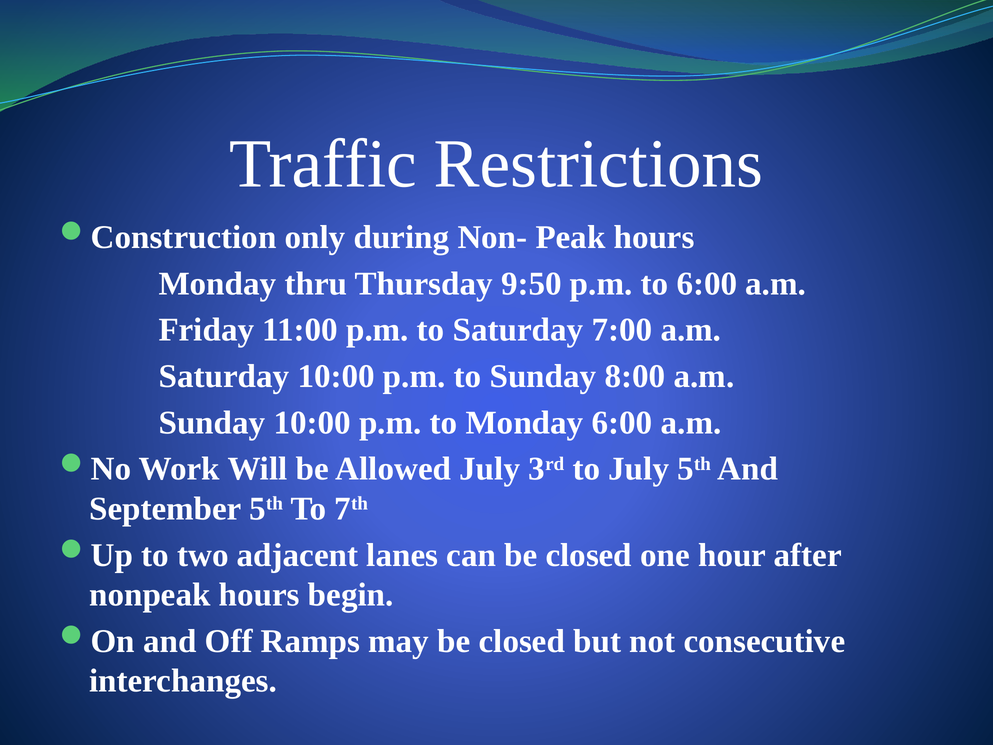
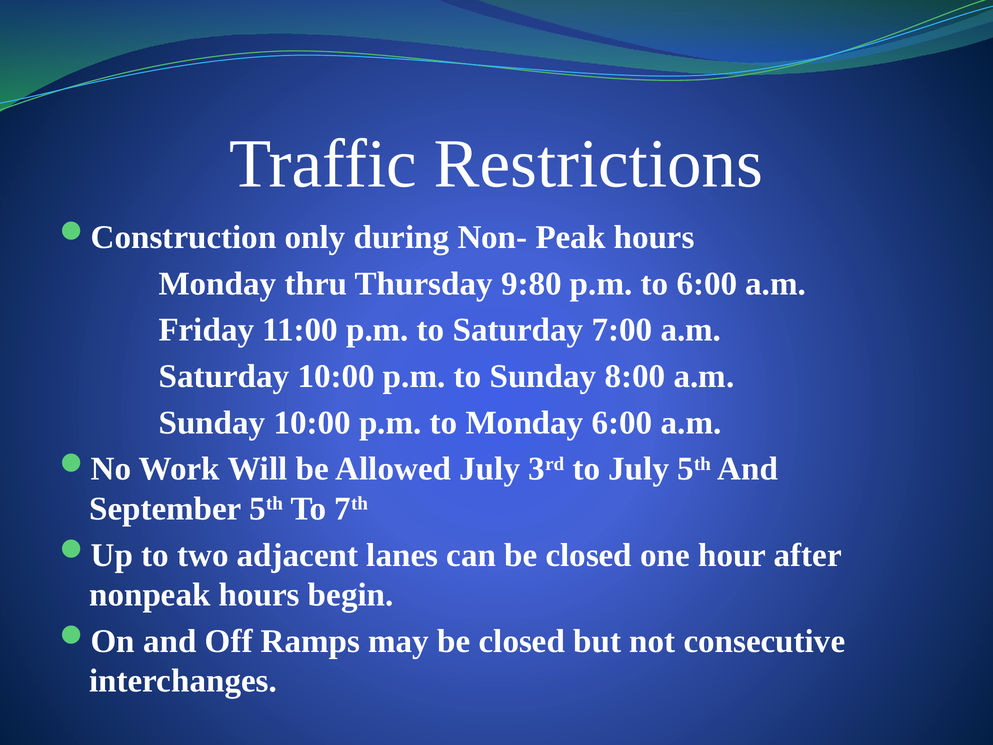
9:50: 9:50 -> 9:80 (531, 284)
